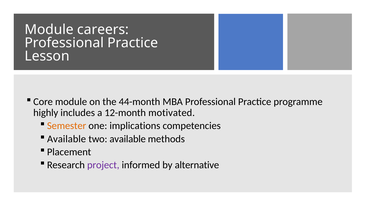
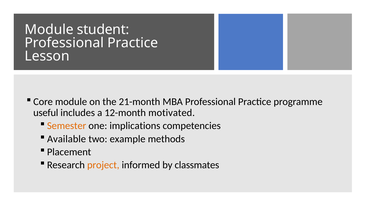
careers: careers -> student (103, 30)
44-month: 44-month -> 21-month (140, 102)
highly: highly -> useful (46, 113)
two available: available -> example (128, 139)
project colour: purple -> orange (103, 165)
alternative: alternative -> classmates (197, 165)
